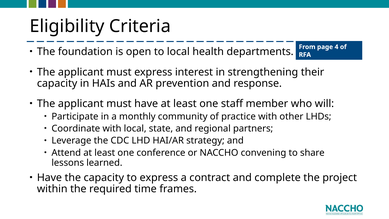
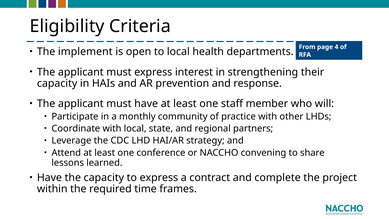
foundation: foundation -> implement (85, 52)
